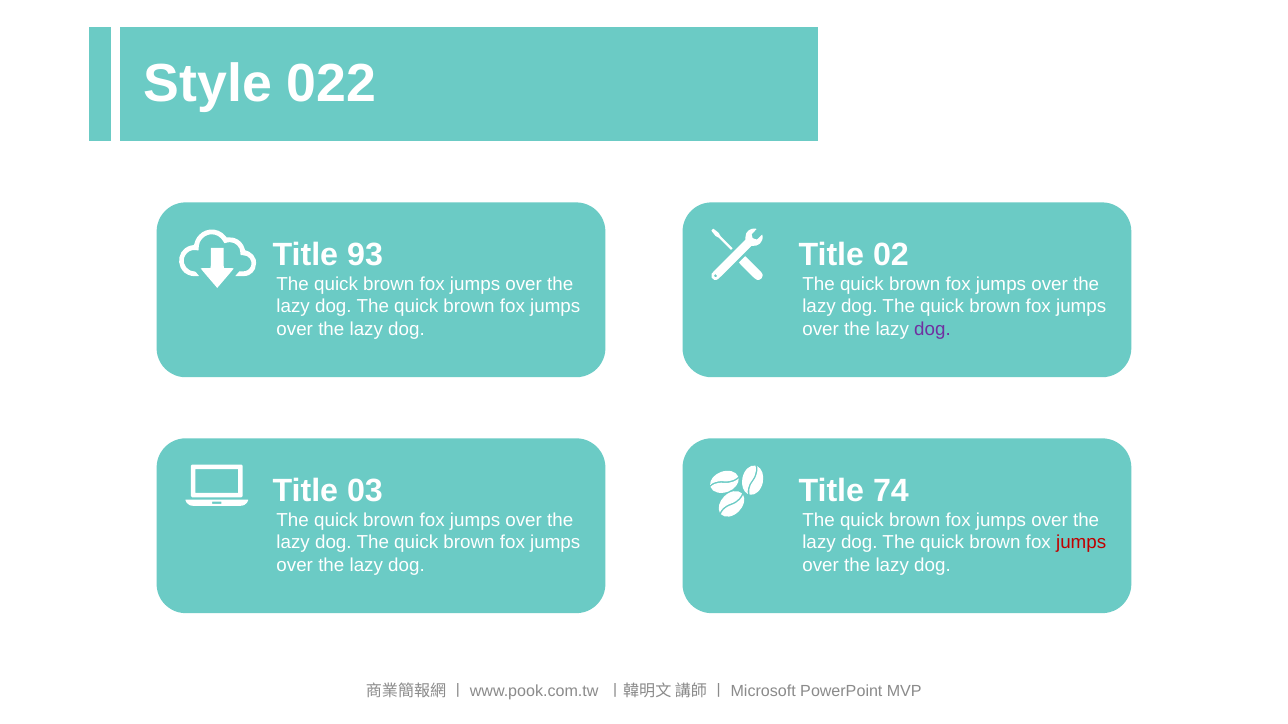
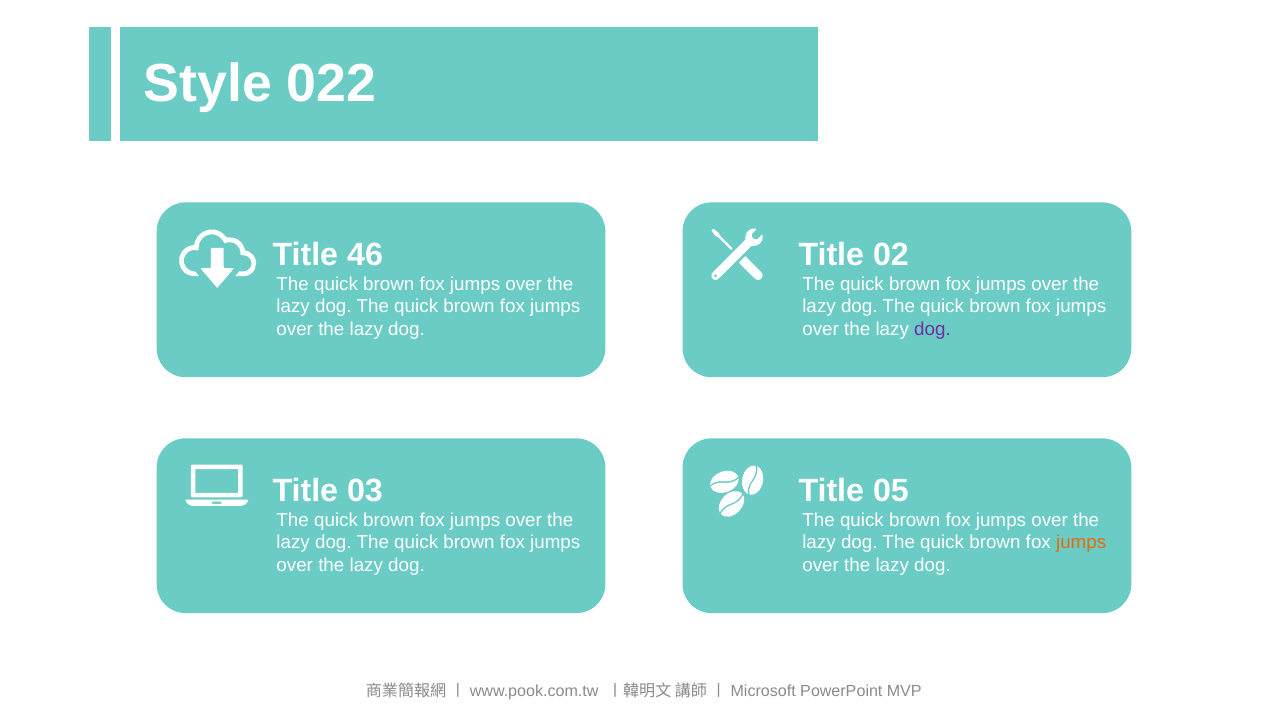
93: 93 -> 46 (365, 255)
74: 74 -> 05 (891, 491)
jumps colour: red -> orange (1081, 543)
